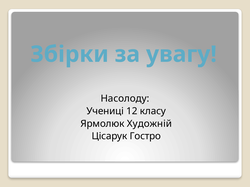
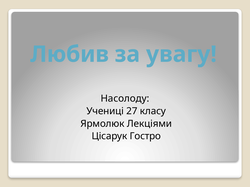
Збірки: Збірки -> Любив (70, 54)
12: 12 -> 27 (132, 111)
Художній: Художній -> Лекціями (149, 124)
